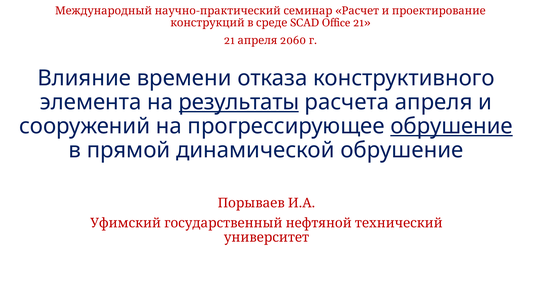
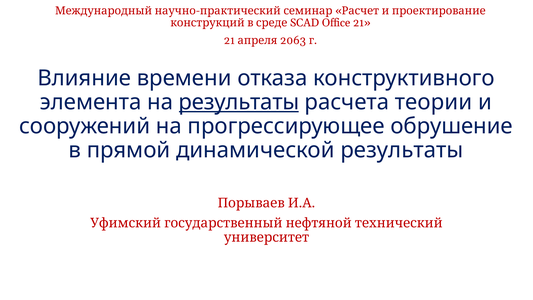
2060: 2060 -> 2063 (293, 40)
расчета апреля: апреля -> теории (434, 102)
обрушение underline: present -> none (452, 126)
динамической обрушение: обрушение -> результаты (402, 150)
